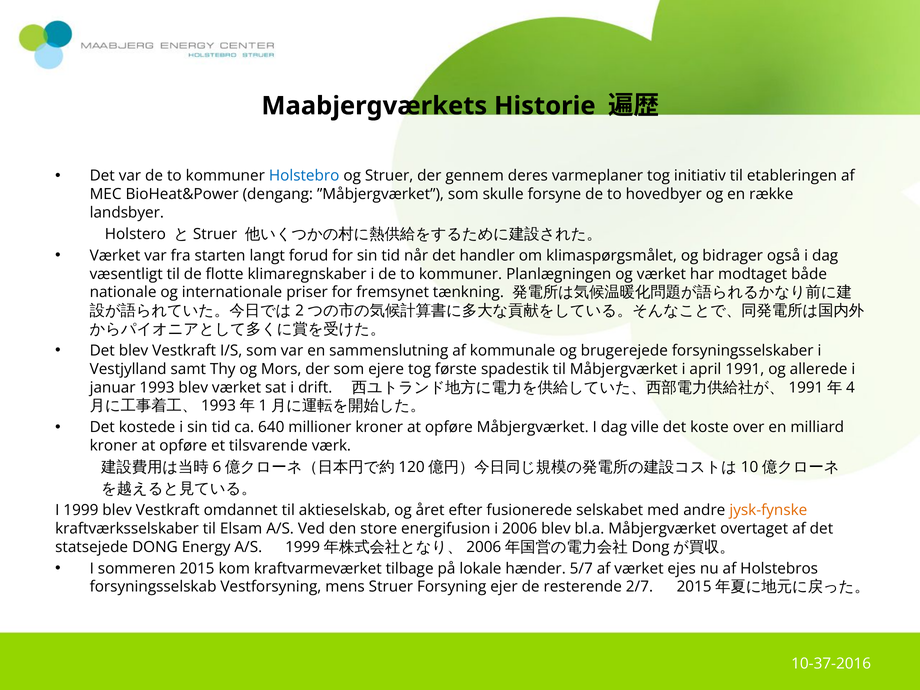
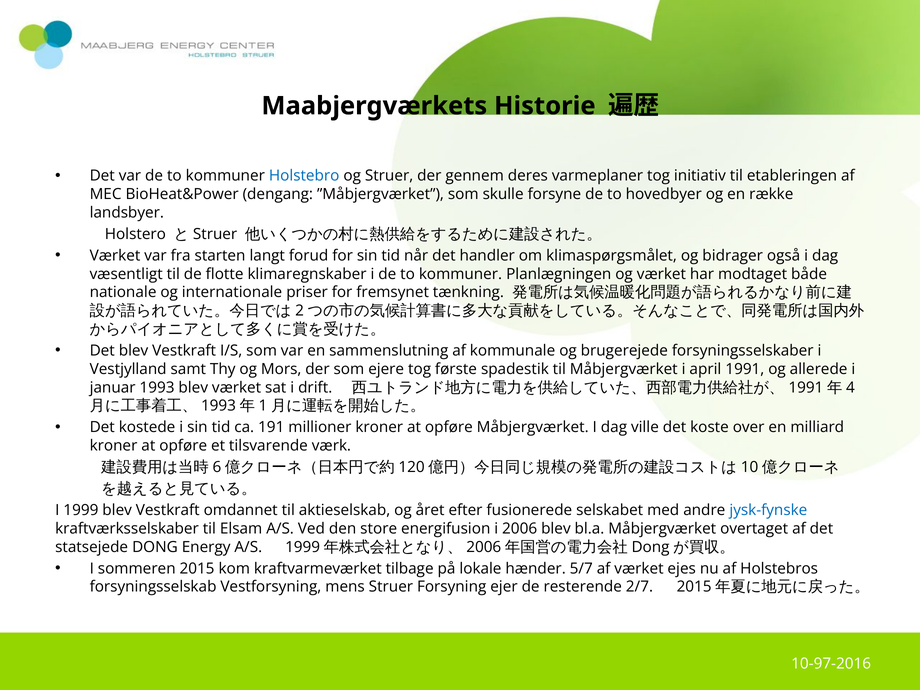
640: 640 -> 191 (271, 427)
jysk-fynske colour: orange -> blue (768, 510)
10-37-2016: 10-37-2016 -> 10-97-2016 (831, 664)
